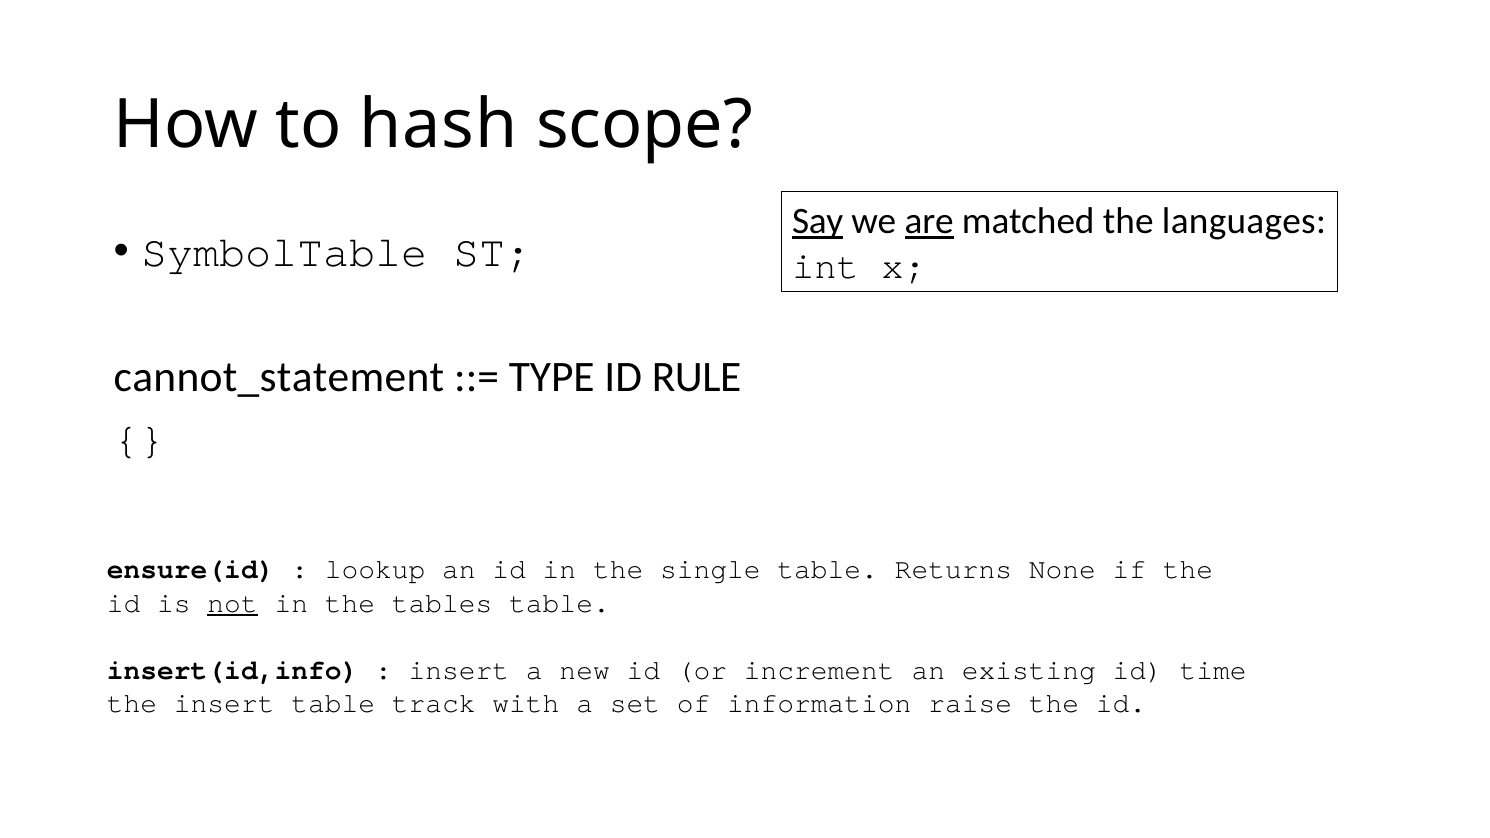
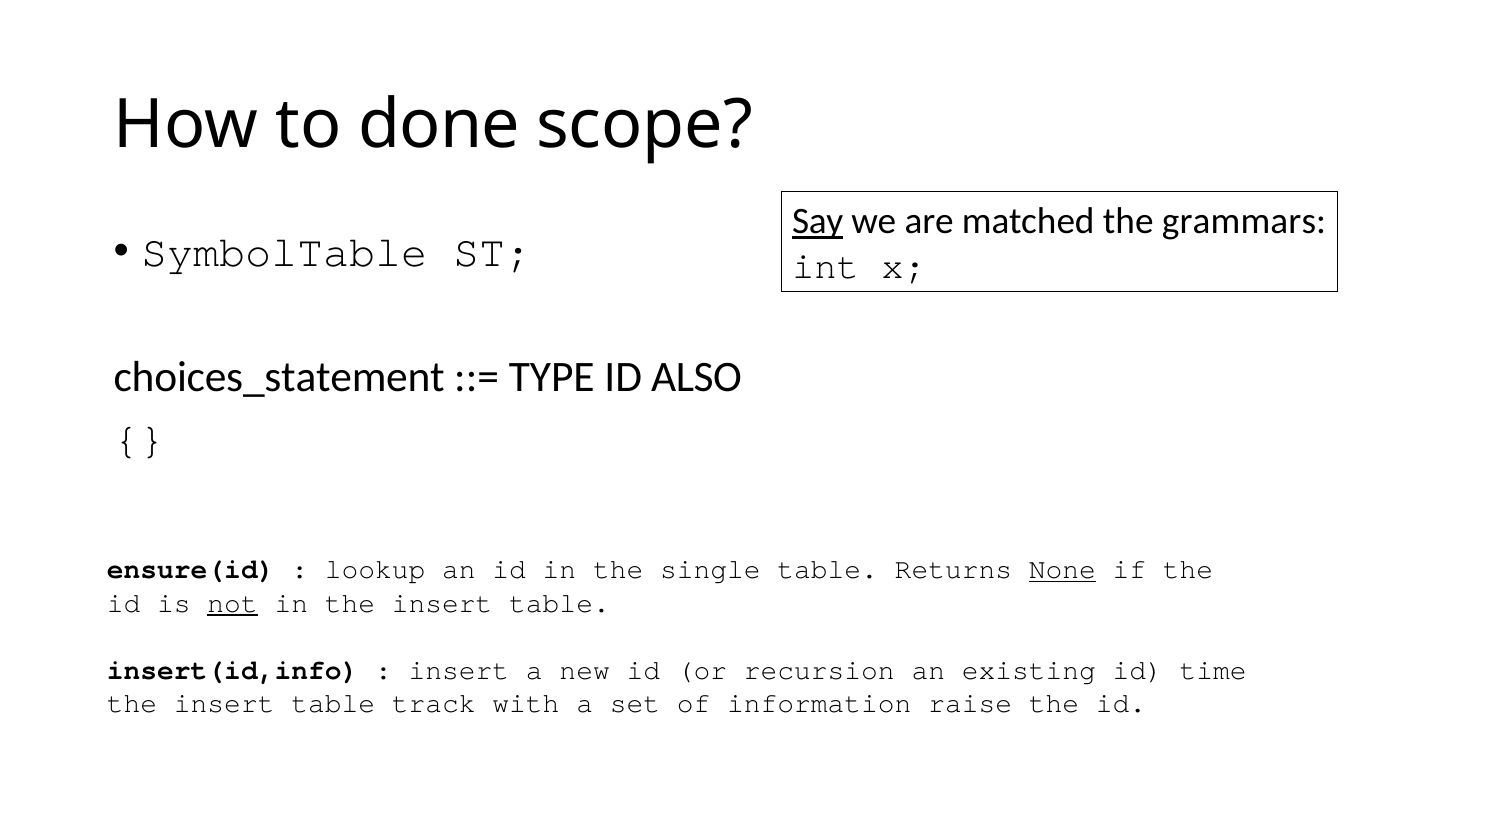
hash: hash -> done (439, 125)
are underline: present -> none (929, 222)
languages: languages -> grammars (1244, 222)
cannot_statement: cannot_statement -> choices_statement (279, 377)
RULE: RULE -> ALSO (697, 377)
None underline: none -> present (1062, 570)
in the tables: tables -> insert (442, 603)
increment: increment -> recursion (819, 670)
